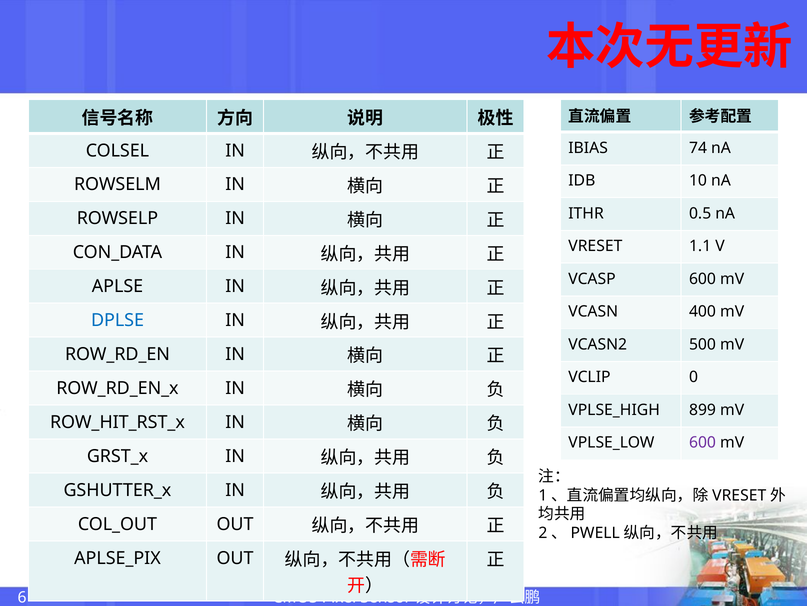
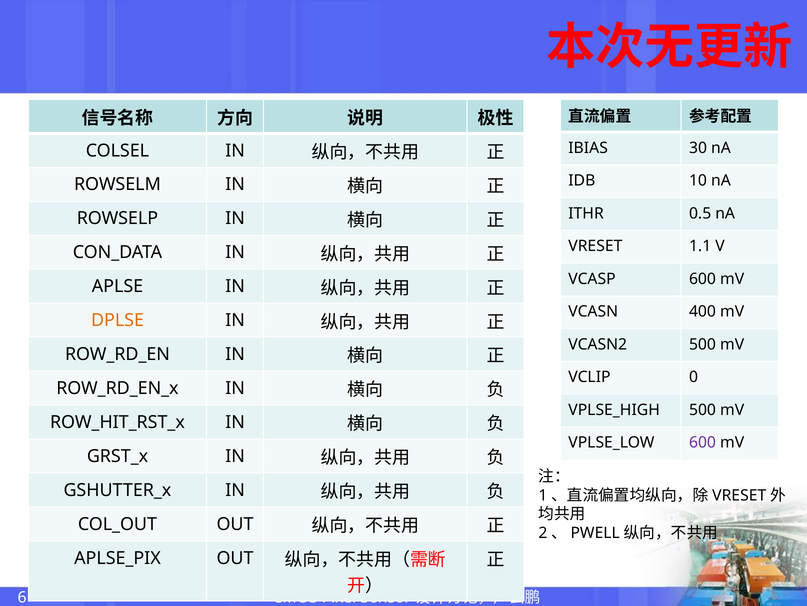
74: 74 -> 30 (698, 148)
DPLSE colour: blue -> orange (118, 320)
899: 899 -> 500 (703, 409)
